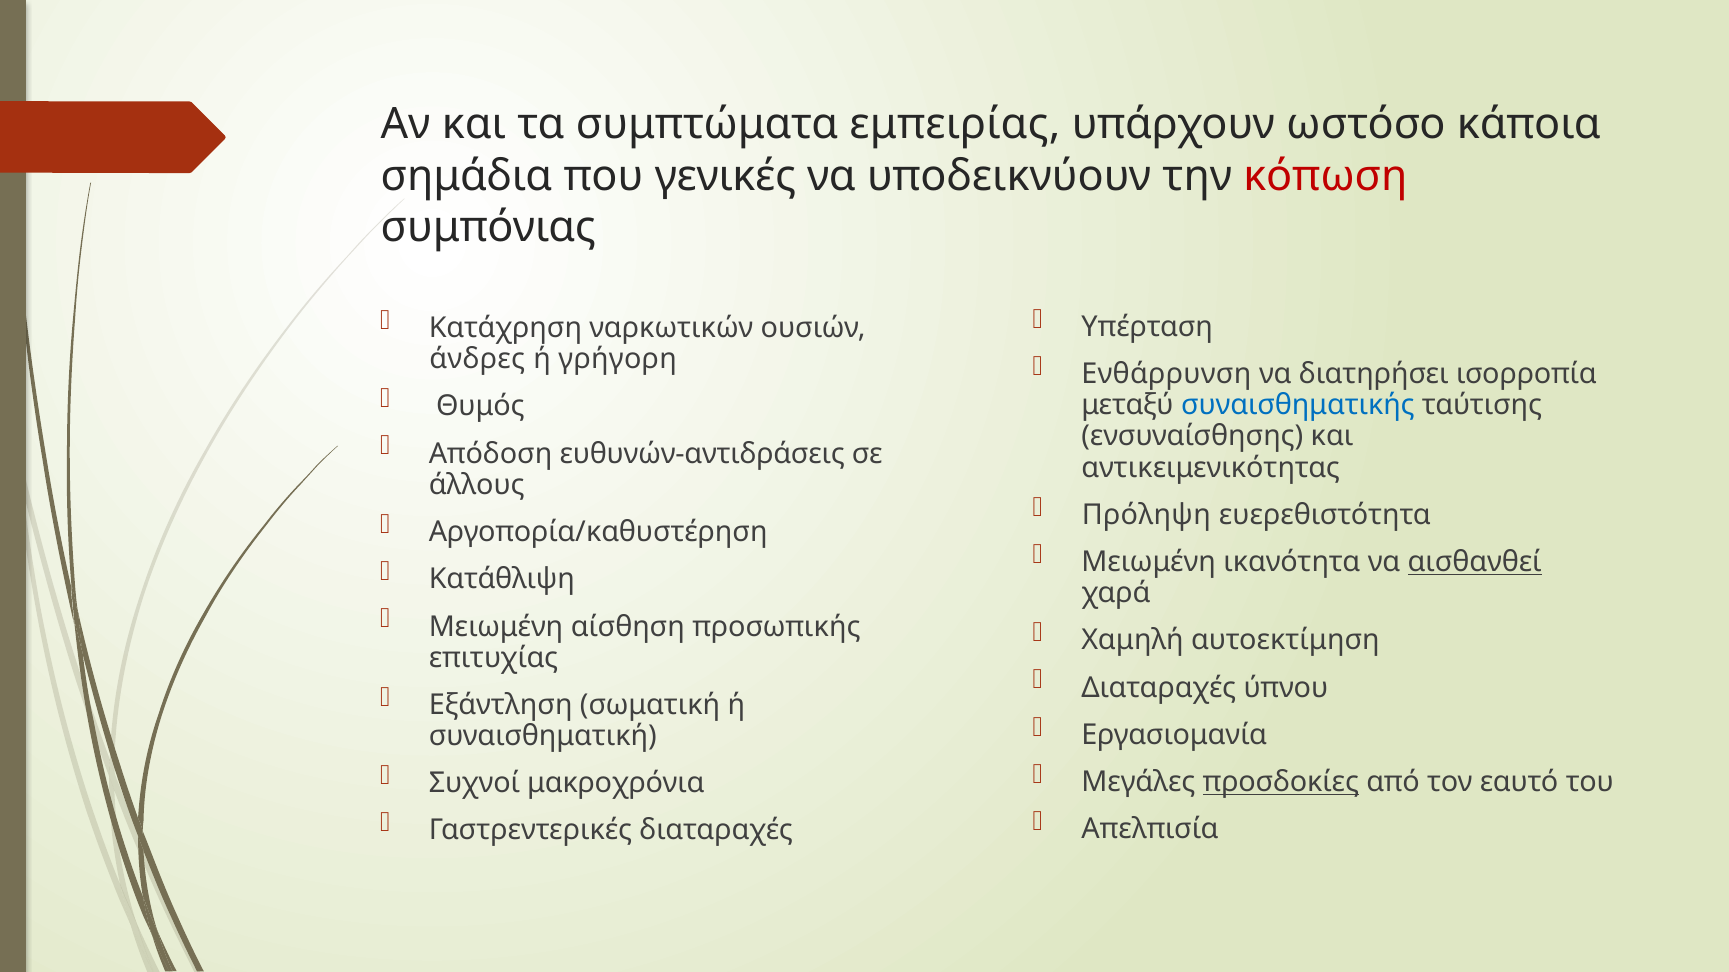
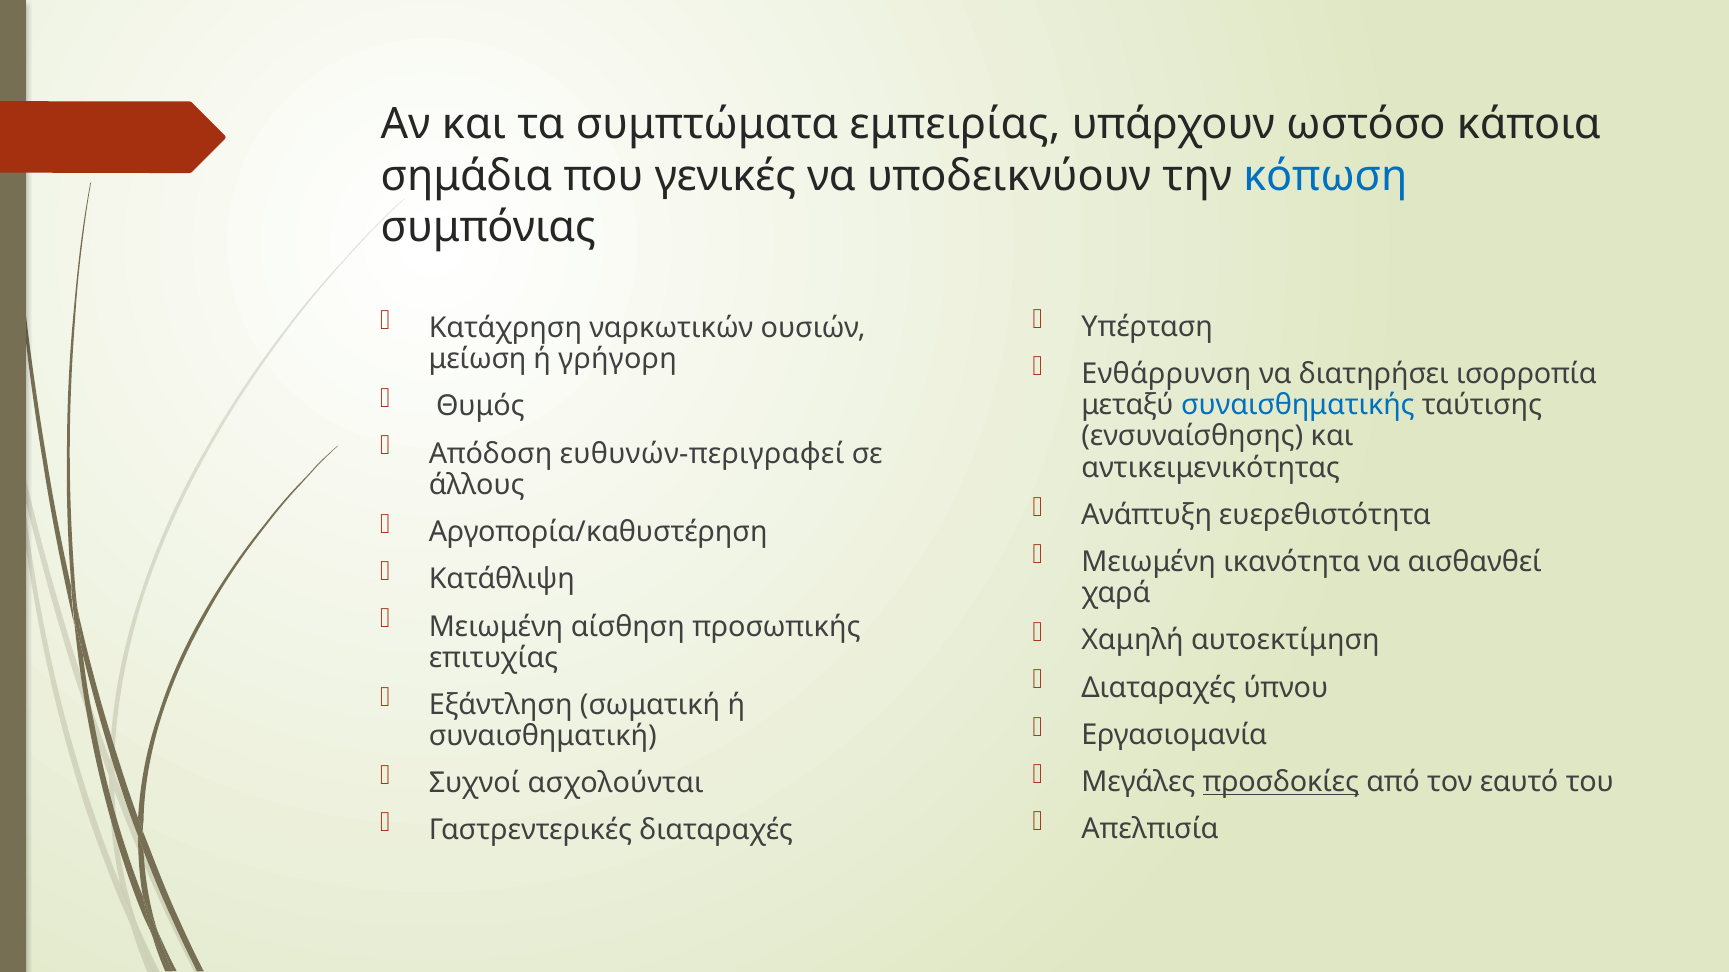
κόπωση colour: red -> blue (1325, 176)
άνδρες: άνδρες -> μείωση (478, 359)
ευθυνών-αντιδράσεις: ευθυνών-αντιδράσεις -> ευθυνών-περιγραφεί (702, 454)
Πρόληψη: Πρόληψη -> Ανάπτυξη (1147, 515)
αισθανθεί underline: present -> none (1475, 562)
μακροχρόνια: μακροχρόνια -> ασχολούνται (616, 784)
